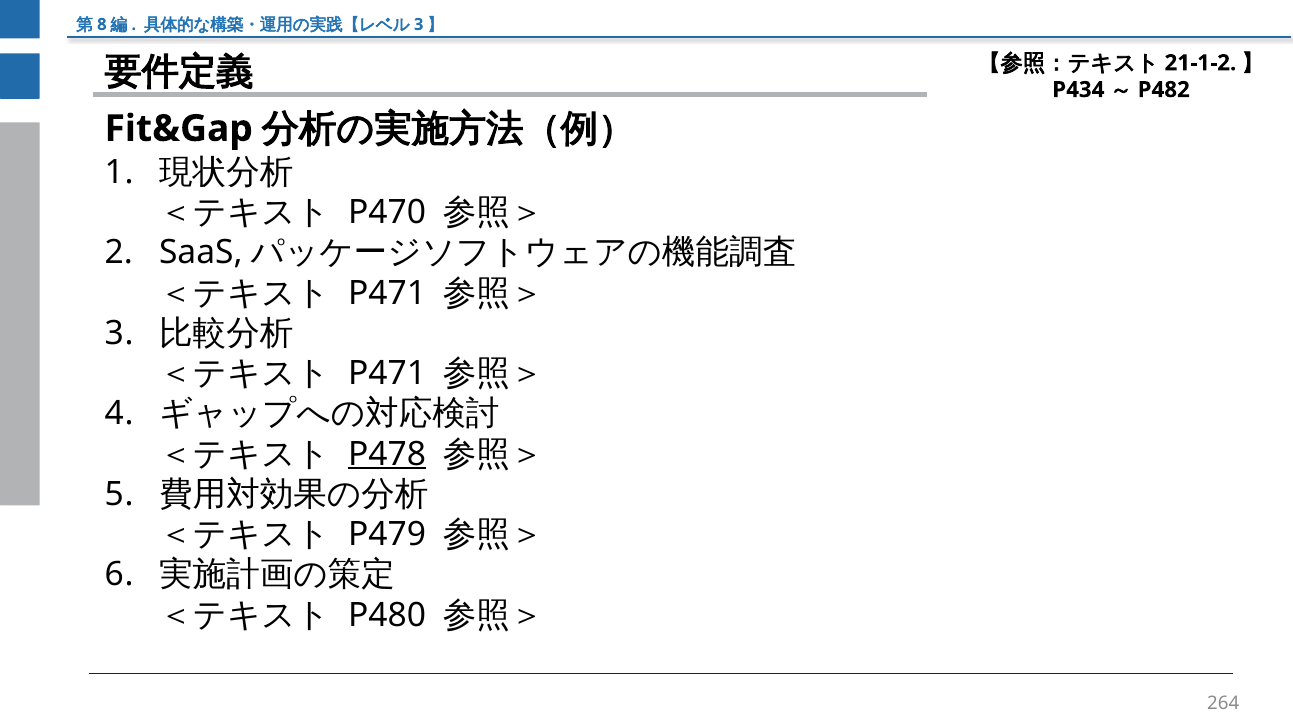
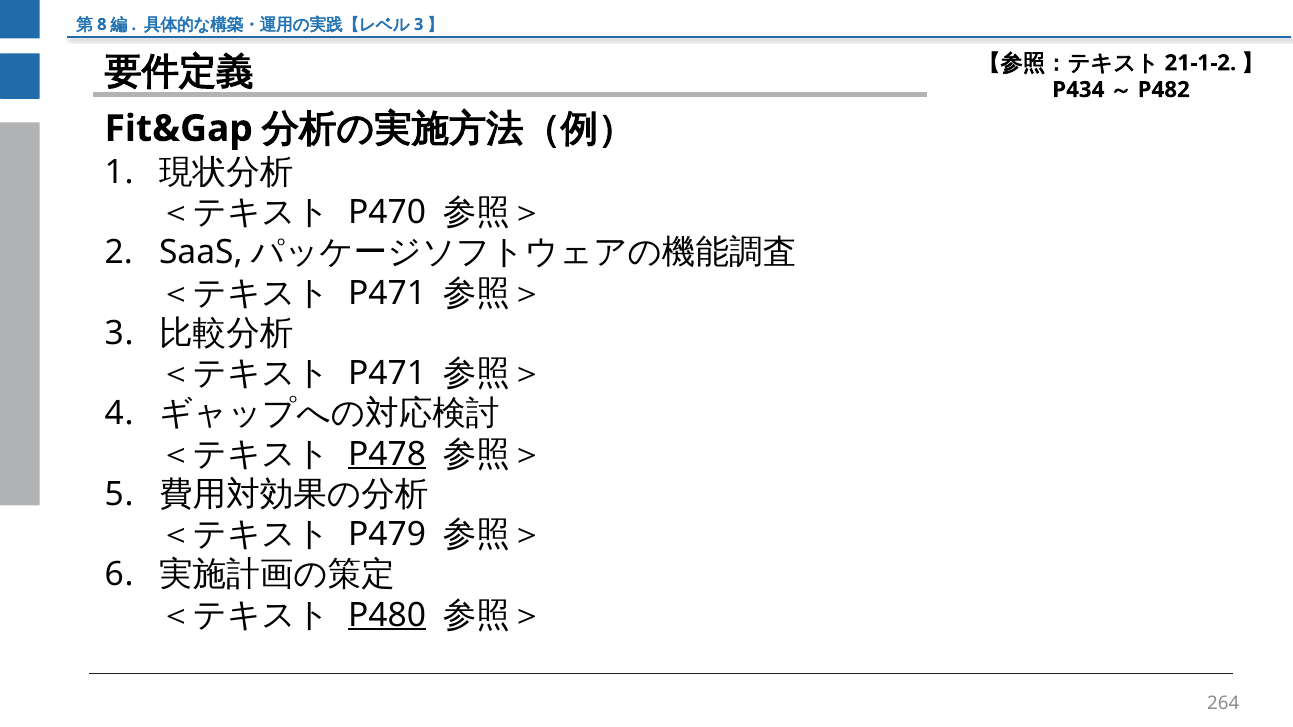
P480 underline: none -> present (387, 615)
